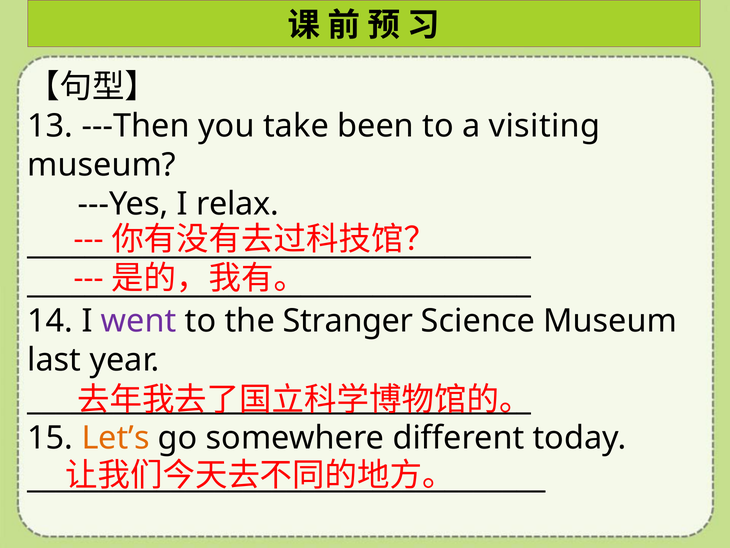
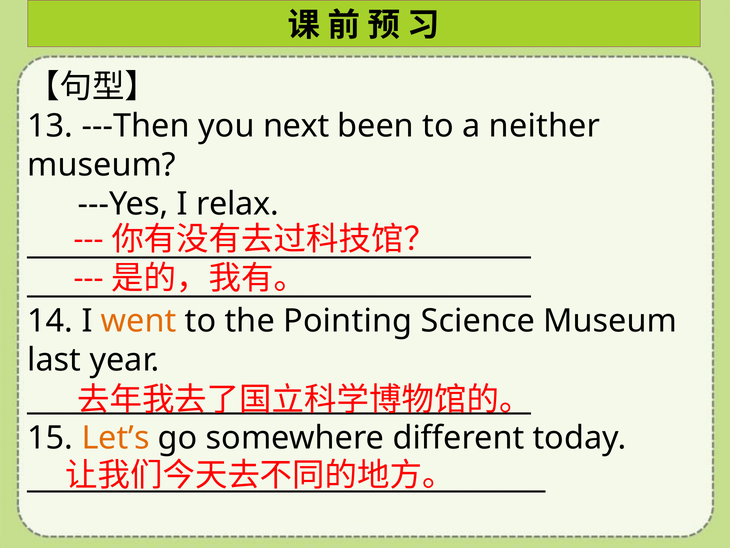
take: take -> next (296, 126)
visiting: visiting -> neither (545, 126)
went colour: purple -> orange (139, 321)
Stranger: Stranger -> Pointing (348, 321)
